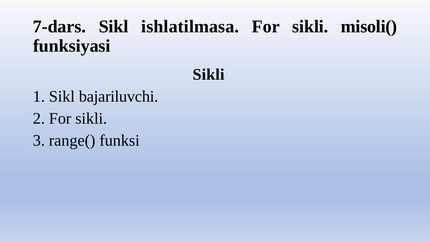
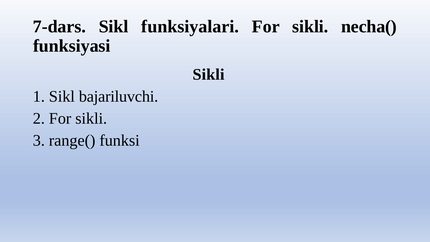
ishlatilmasa: ishlatilmasa -> funksiyalari (190, 26)
misoli(: misoli( -> necha( (369, 26)
